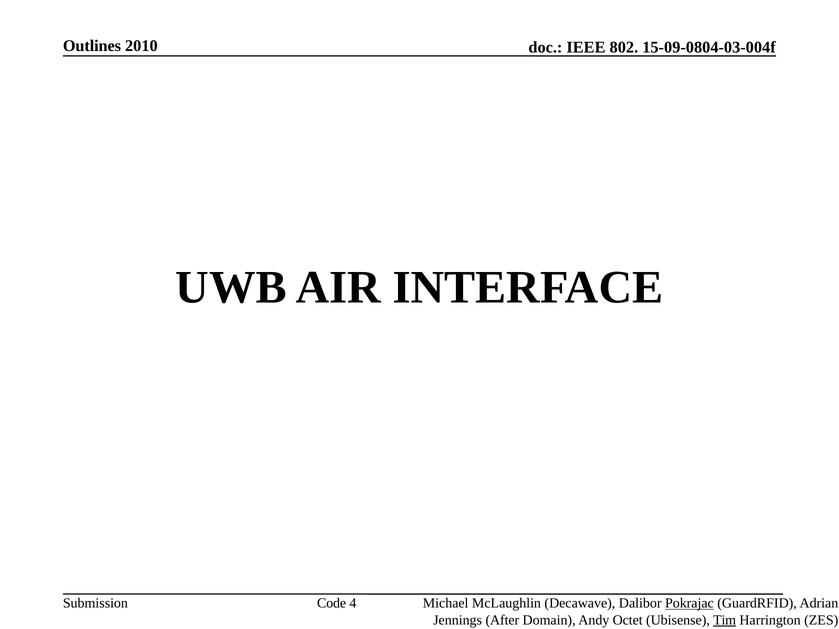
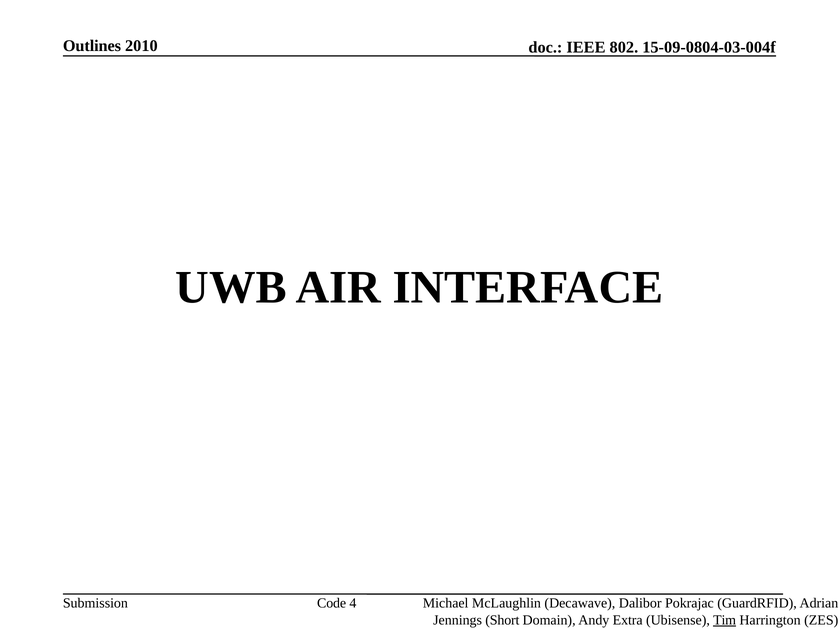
Pokrajac underline: present -> none (689, 603)
After: After -> Short (502, 620)
Octet: Octet -> Extra (628, 620)
